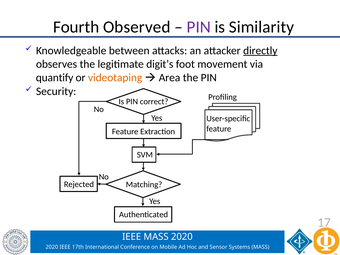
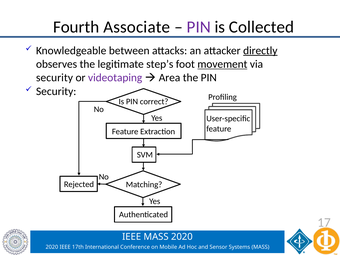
Observed: Observed -> Associate (137, 27)
Similarity: Similarity -> Collected (261, 27)
digit’s: digit’s -> step’s (160, 64)
movement underline: none -> present (222, 64)
quantify: quantify -> security (54, 78)
videotaping colour: orange -> purple (115, 78)
